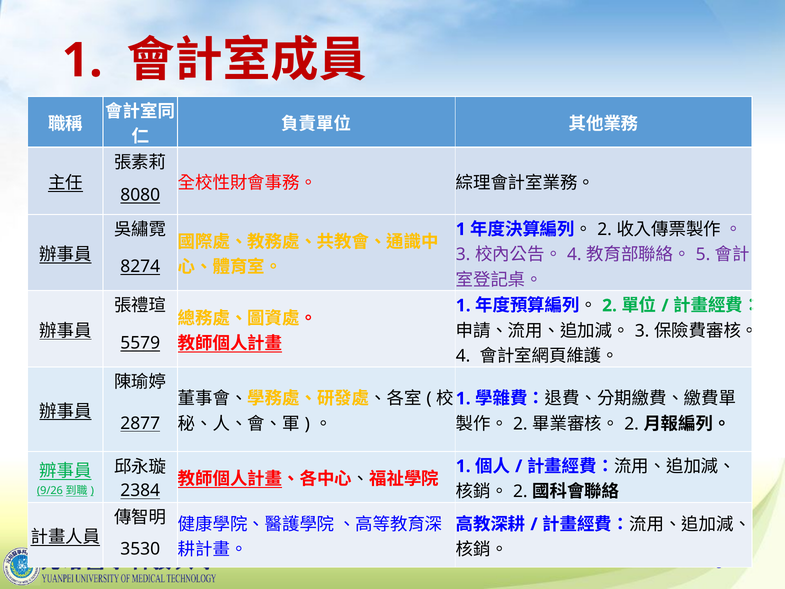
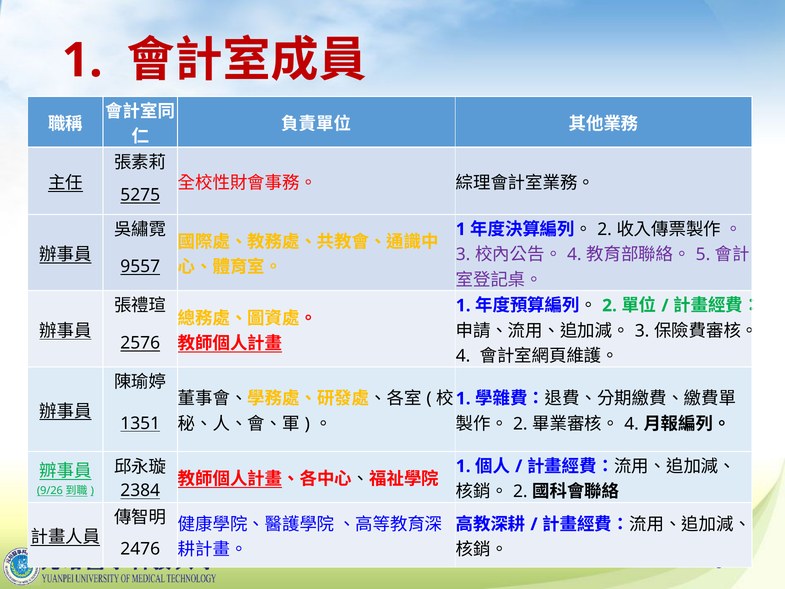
8080: 8080 -> 5275 (140, 195)
8274: 8274 -> 9557 (140, 266)
5579: 5579 -> 2576 (140, 343)
2: 2 -> 4 (632, 424)
2877: 2877 -> 1351 (140, 423)
3530: 3530 -> 2476 (140, 549)
